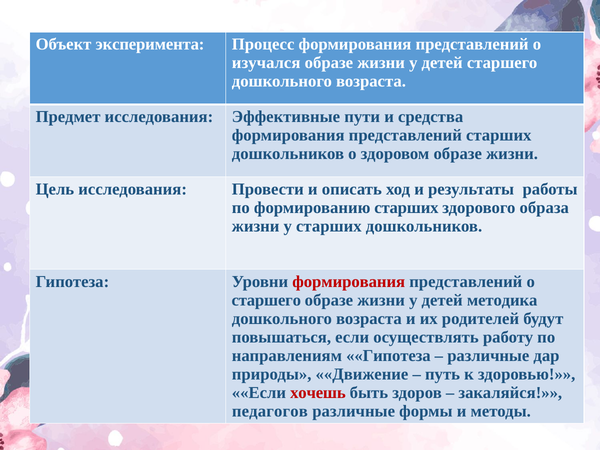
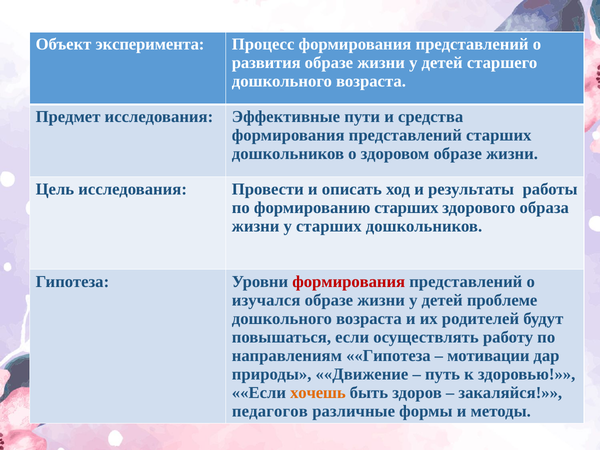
изучался: изучался -> развития (266, 63)
старшего: старшего -> изучался (266, 300)
методика: методика -> проблеме (502, 300)
различные: различные -> мотивации (488, 356)
хочешь colour: red -> orange (318, 393)
